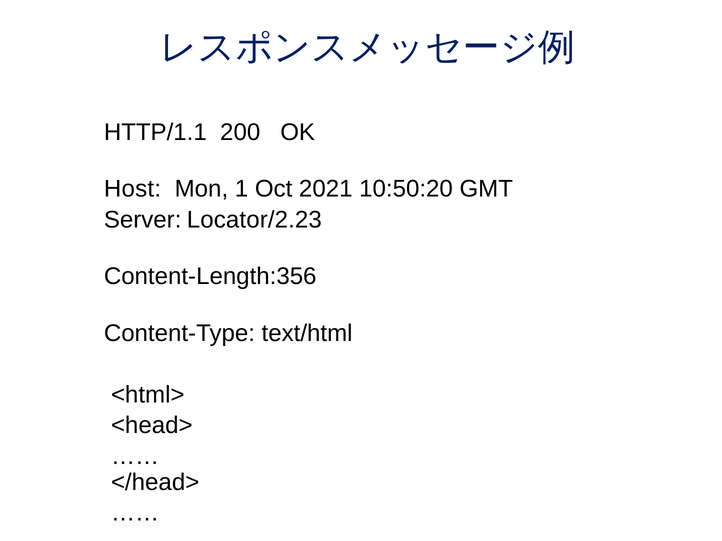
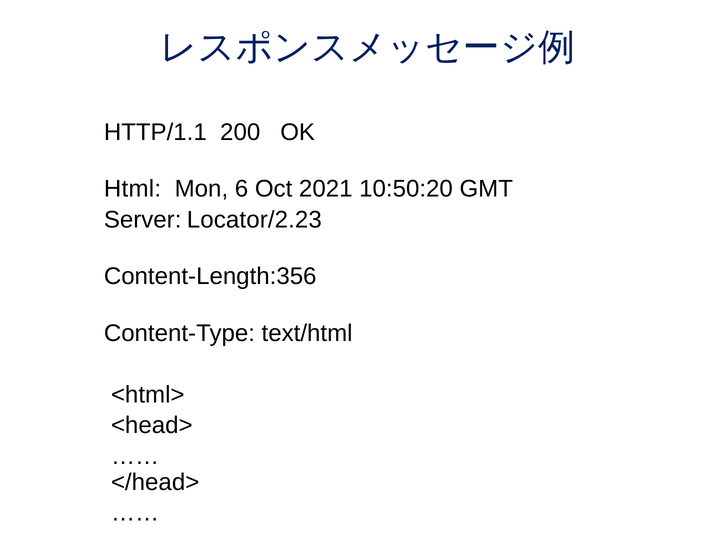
Host: Host -> Html (133, 189)
1: 1 -> 6 (242, 189)
